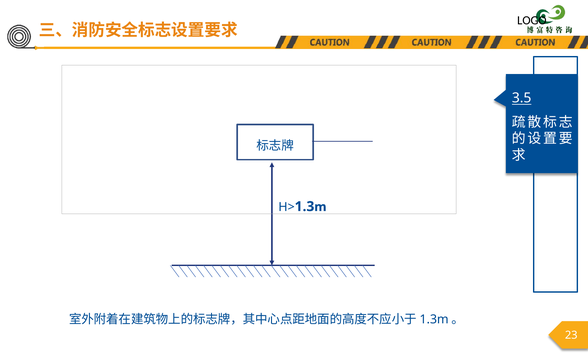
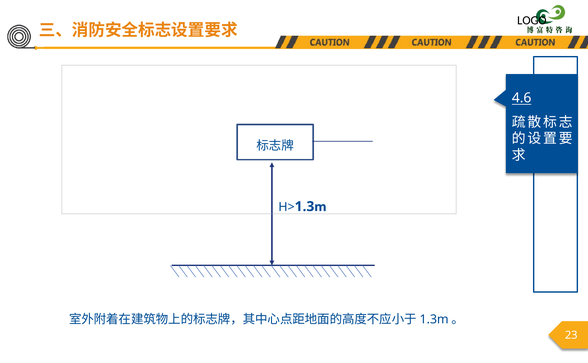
3.5: 3.5 -> 4.6 (522, 98)
